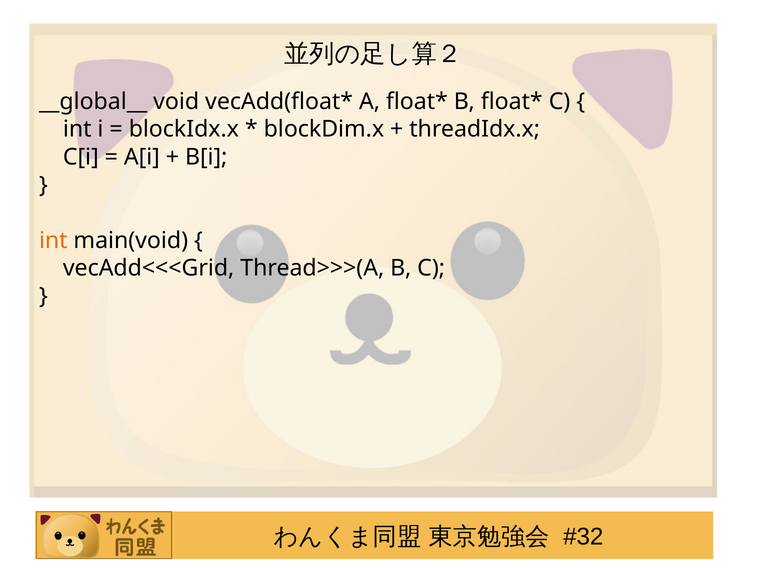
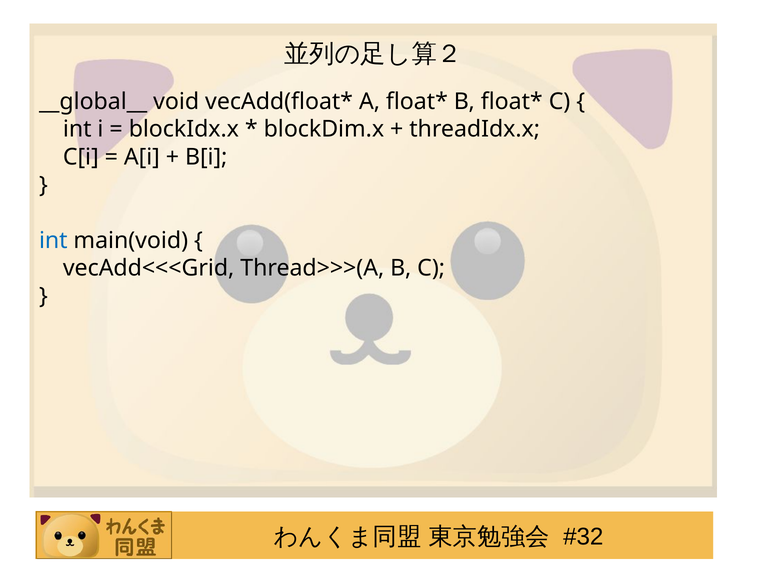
int colour: orange -> blue (53, 240)
